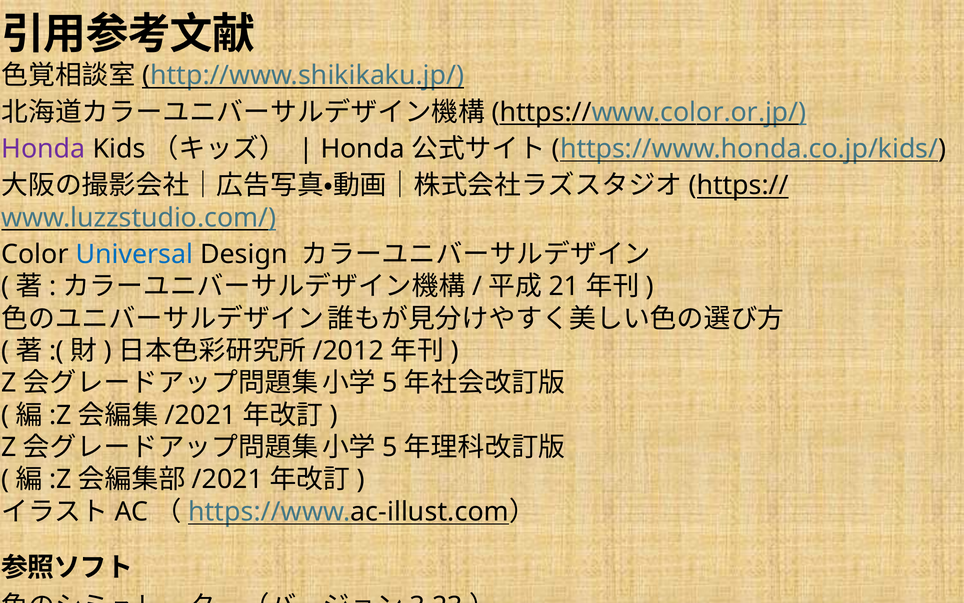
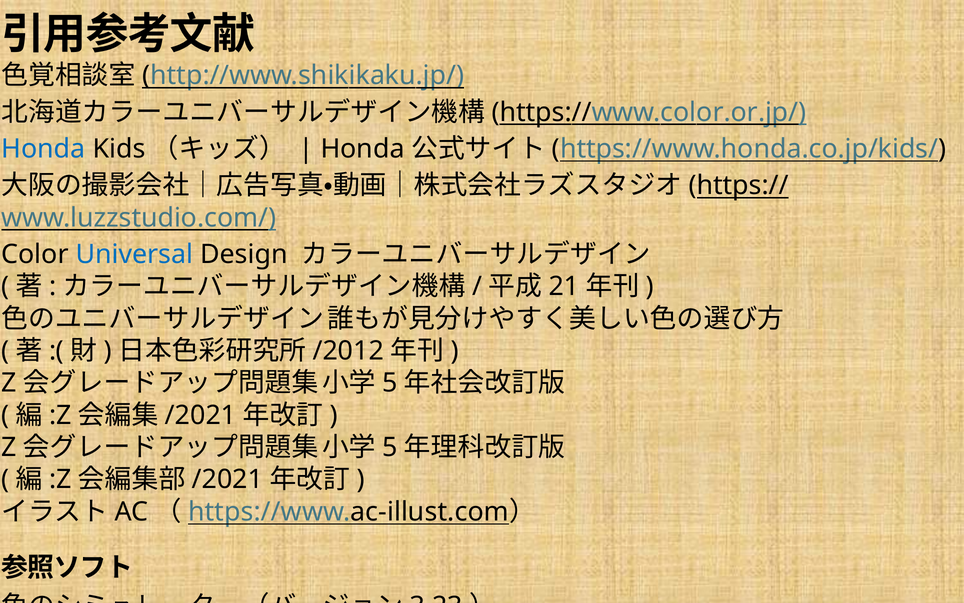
Honda colour: purple -> blue (43, 149)
